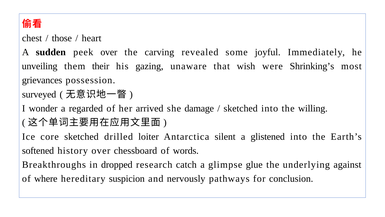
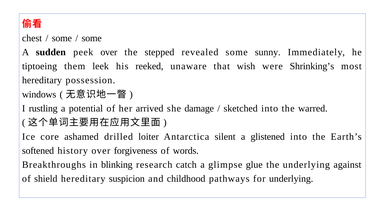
those: those -> some (62, 38)
heart: heart -> some (92, 38)
carving: carving -> stepped (159, 52)
joyful: joyful -> sunny (268, 52)
unveiling: unveiling -> tiptoeing (40, 66)
their: their -> leek (101, 66)
gazing: gazing -> reeked (149, 66)
grievances: grievances -> hereditary (42, 80)
surveyed: surveyed -> windows (39, 94)
wonder: wonder -> rustling (43, 108)
regarded: regarded -> potential (86, 108)
willing: willing -> warred (313, 108)
core sketched: sketched -> ashamed (81, 136)
chessboard: chessboard -> forgiveness (136, 150)
dropped: dropped -> blinking (117, 164)
where: where -> shield (46, 178)
nervously: nervously -> childhood (186, 178)
for conclusion: conclusion -> underlying (291, 178)
